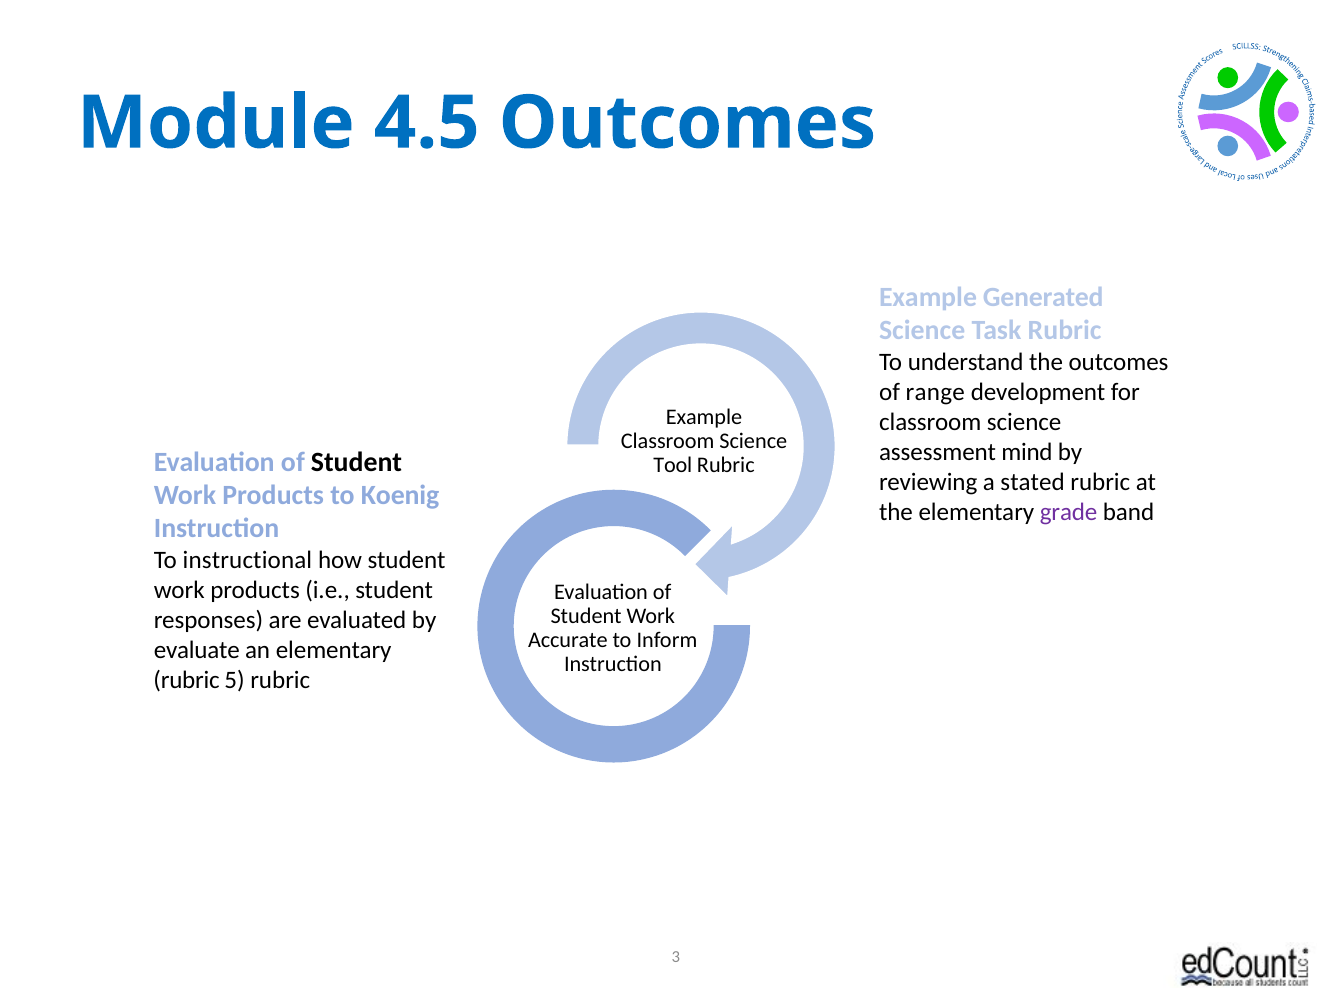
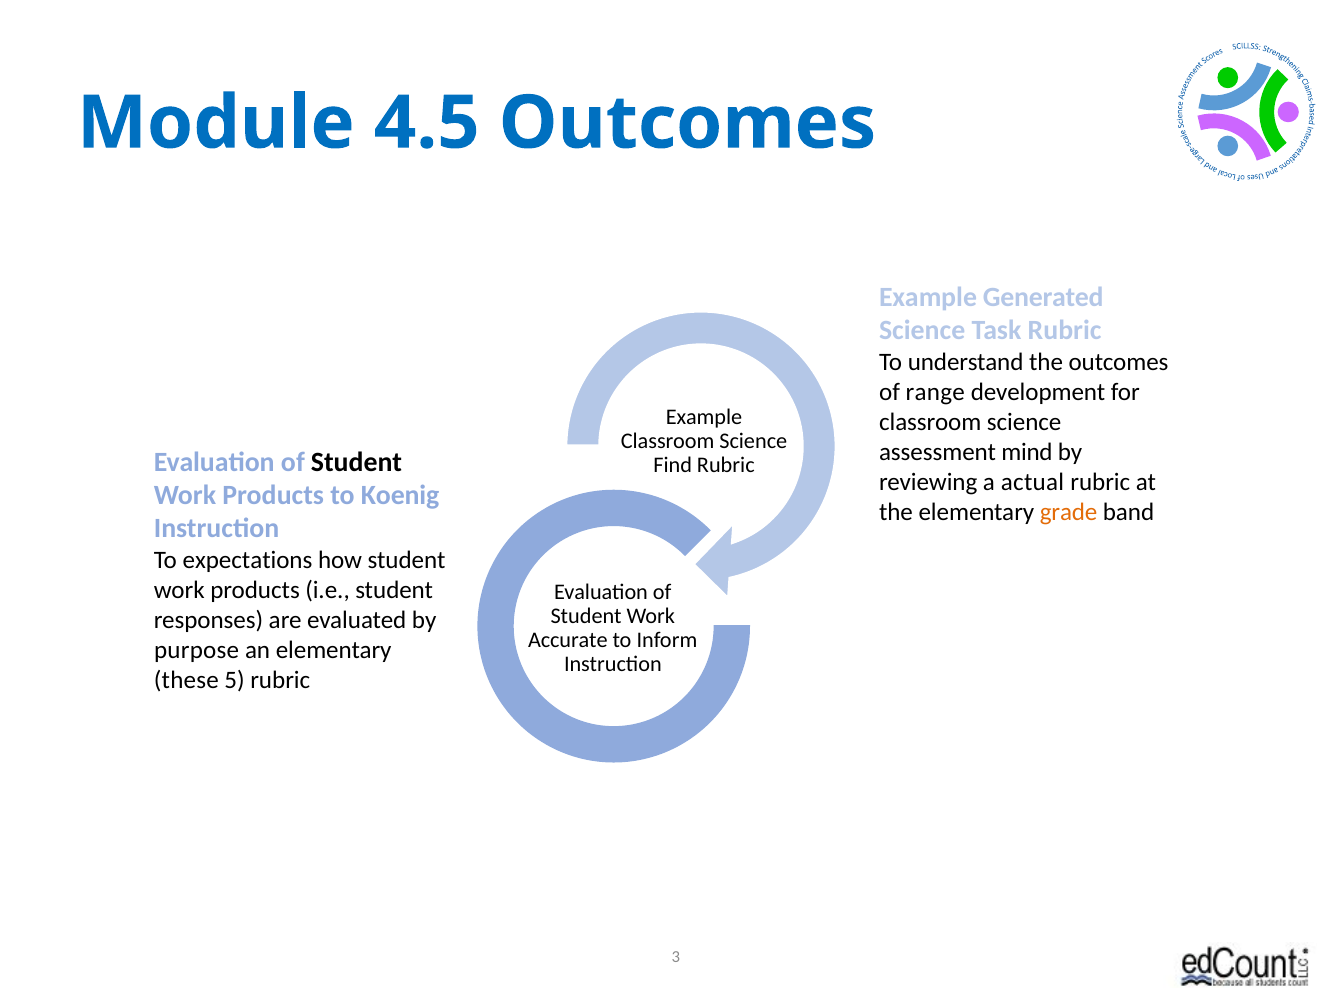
Tool: Tool -> Find (673, 465)
stated: stated -> actual (1033, 482)
grade colour: purple -> orange (1069, 512)
instructional: instructional -> expectations (248, 560)
evaluate: evaluate -> purpose (197, 650)
rubric: rubric -> these (186, 680)
